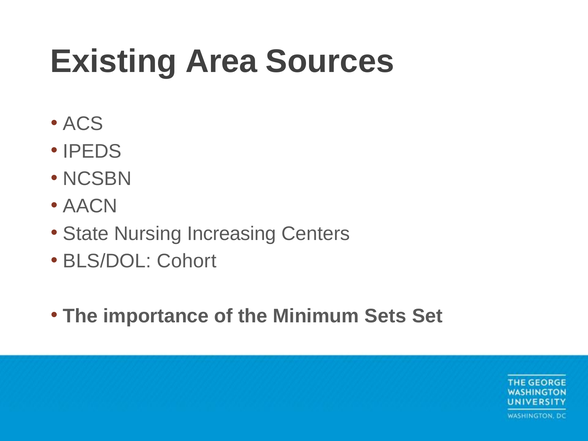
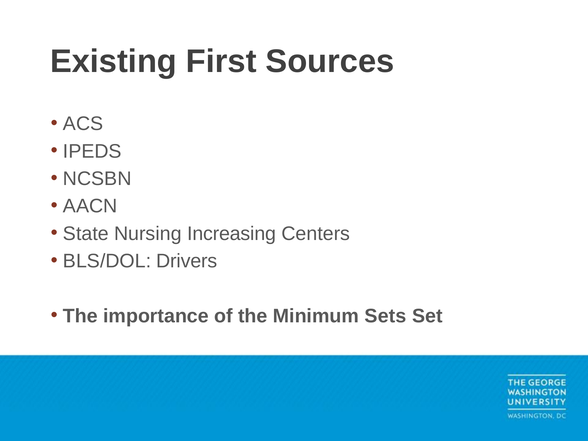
Area: Area -> First (221, 61)
Cohort: Cohort -> Drivers (187, 261)
